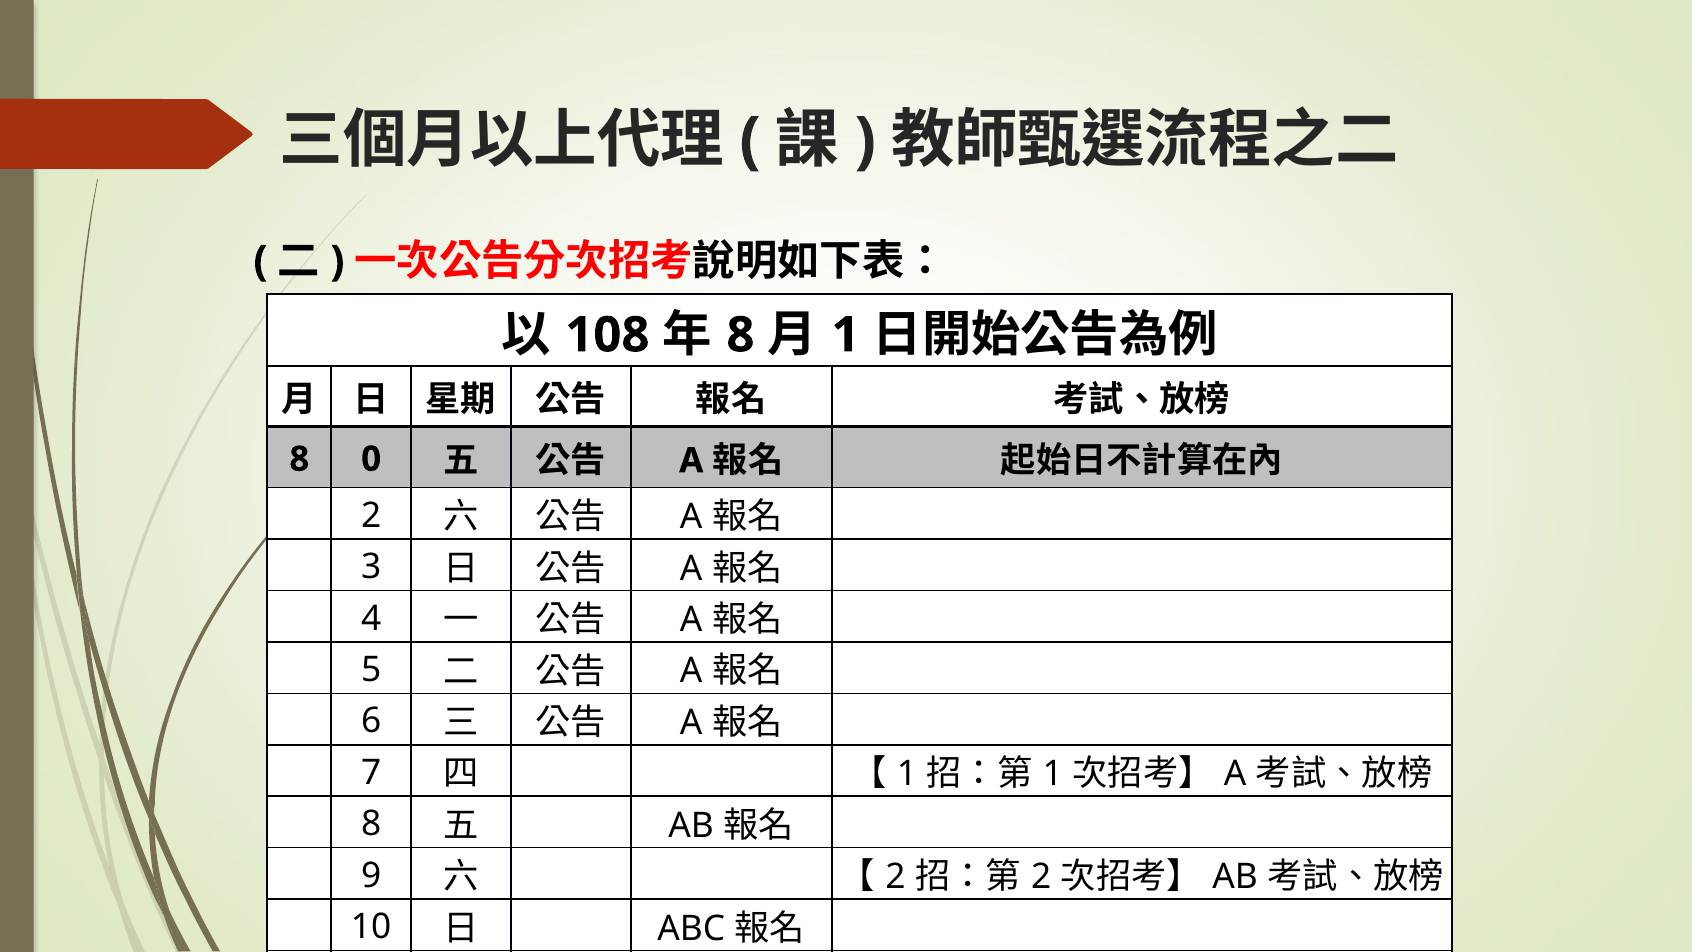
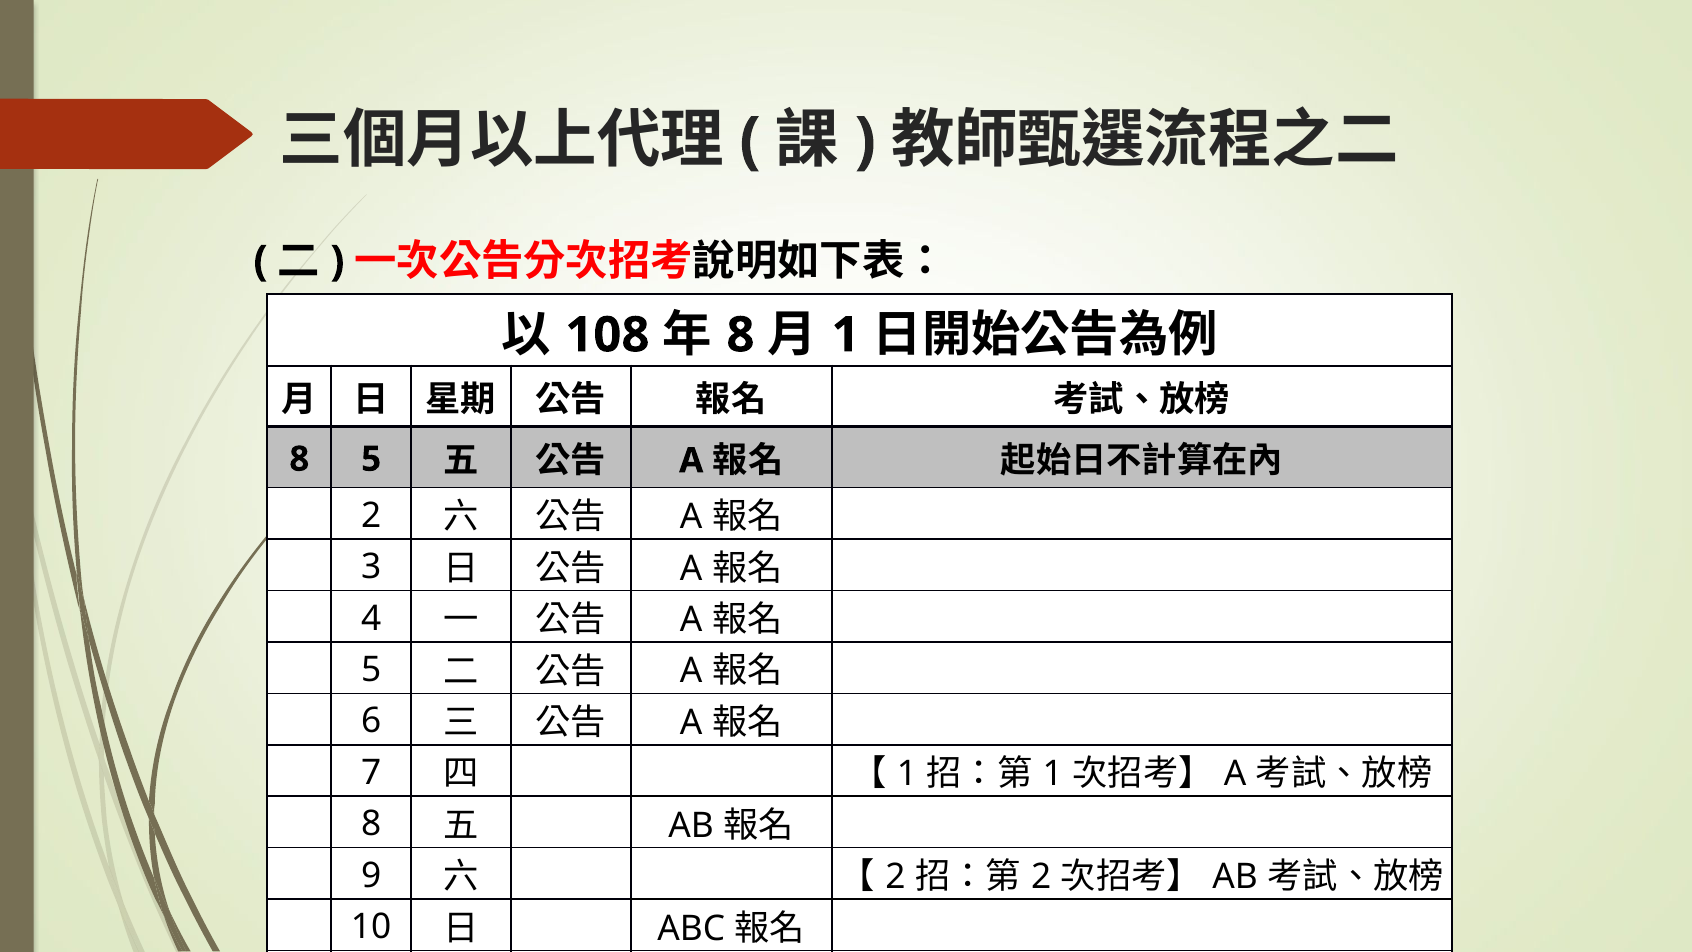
8 0: 0 -> 5 (371, 459)
